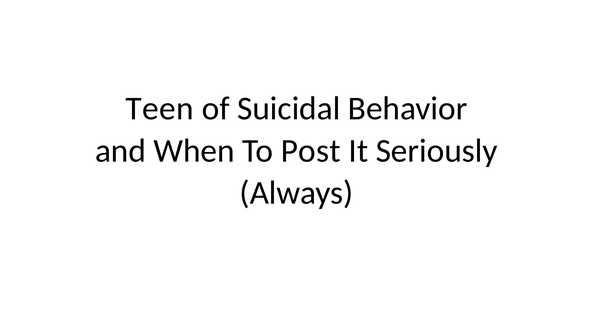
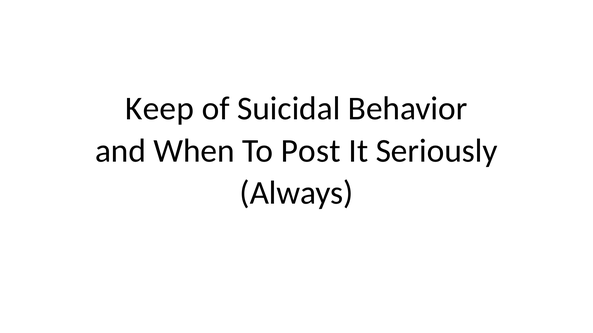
Teen: Teen -> Keep (160, 109)
